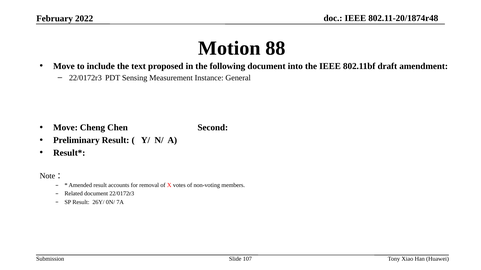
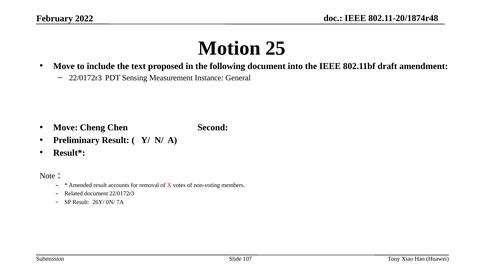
88: 88 -> 25 (276, 48)
